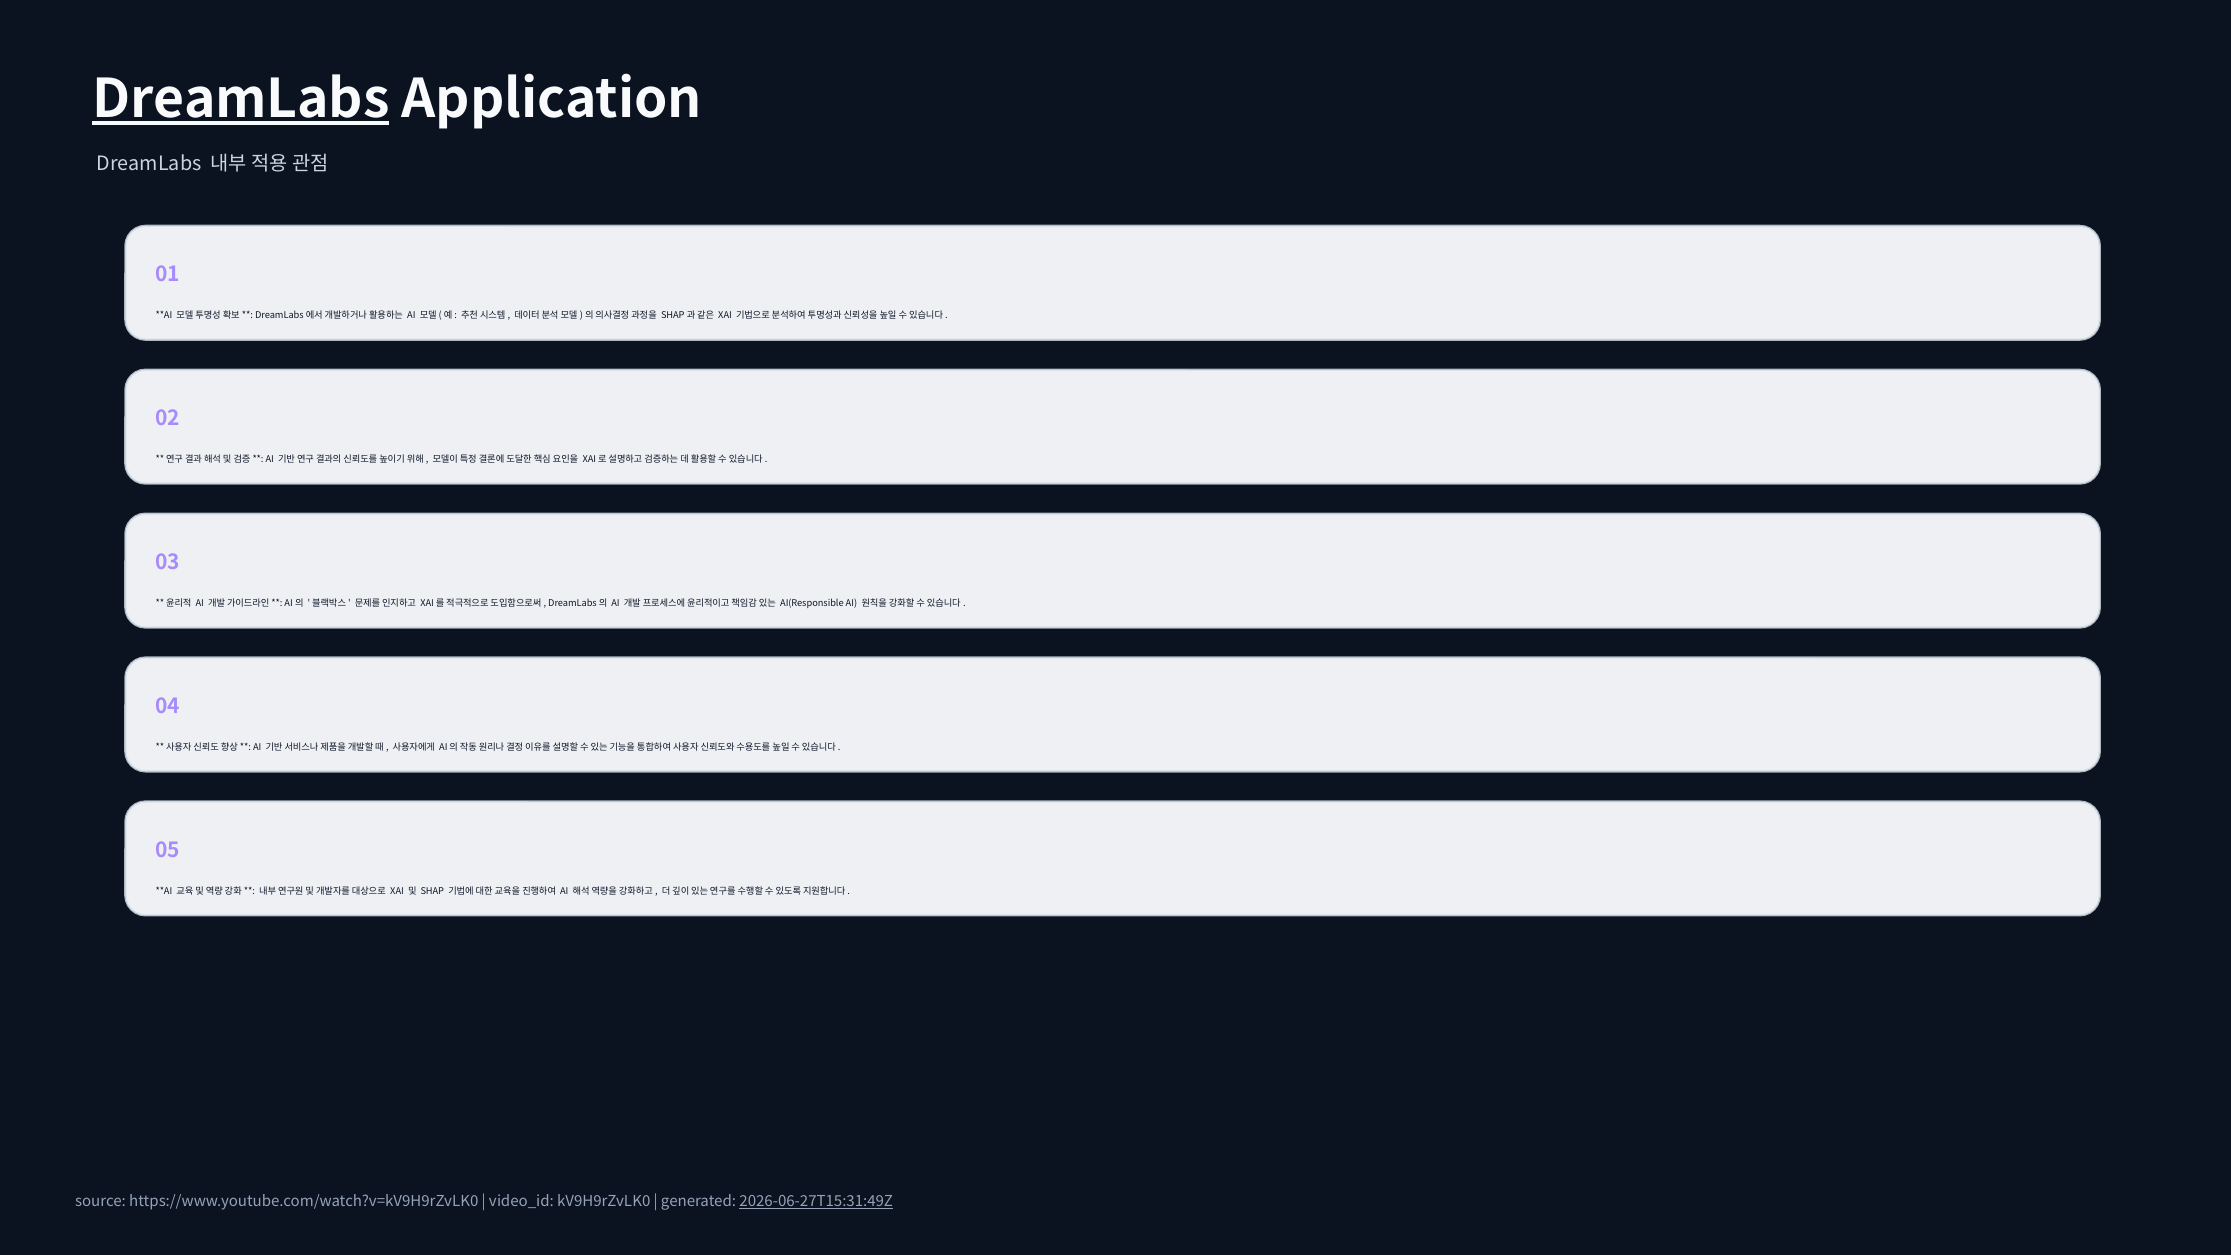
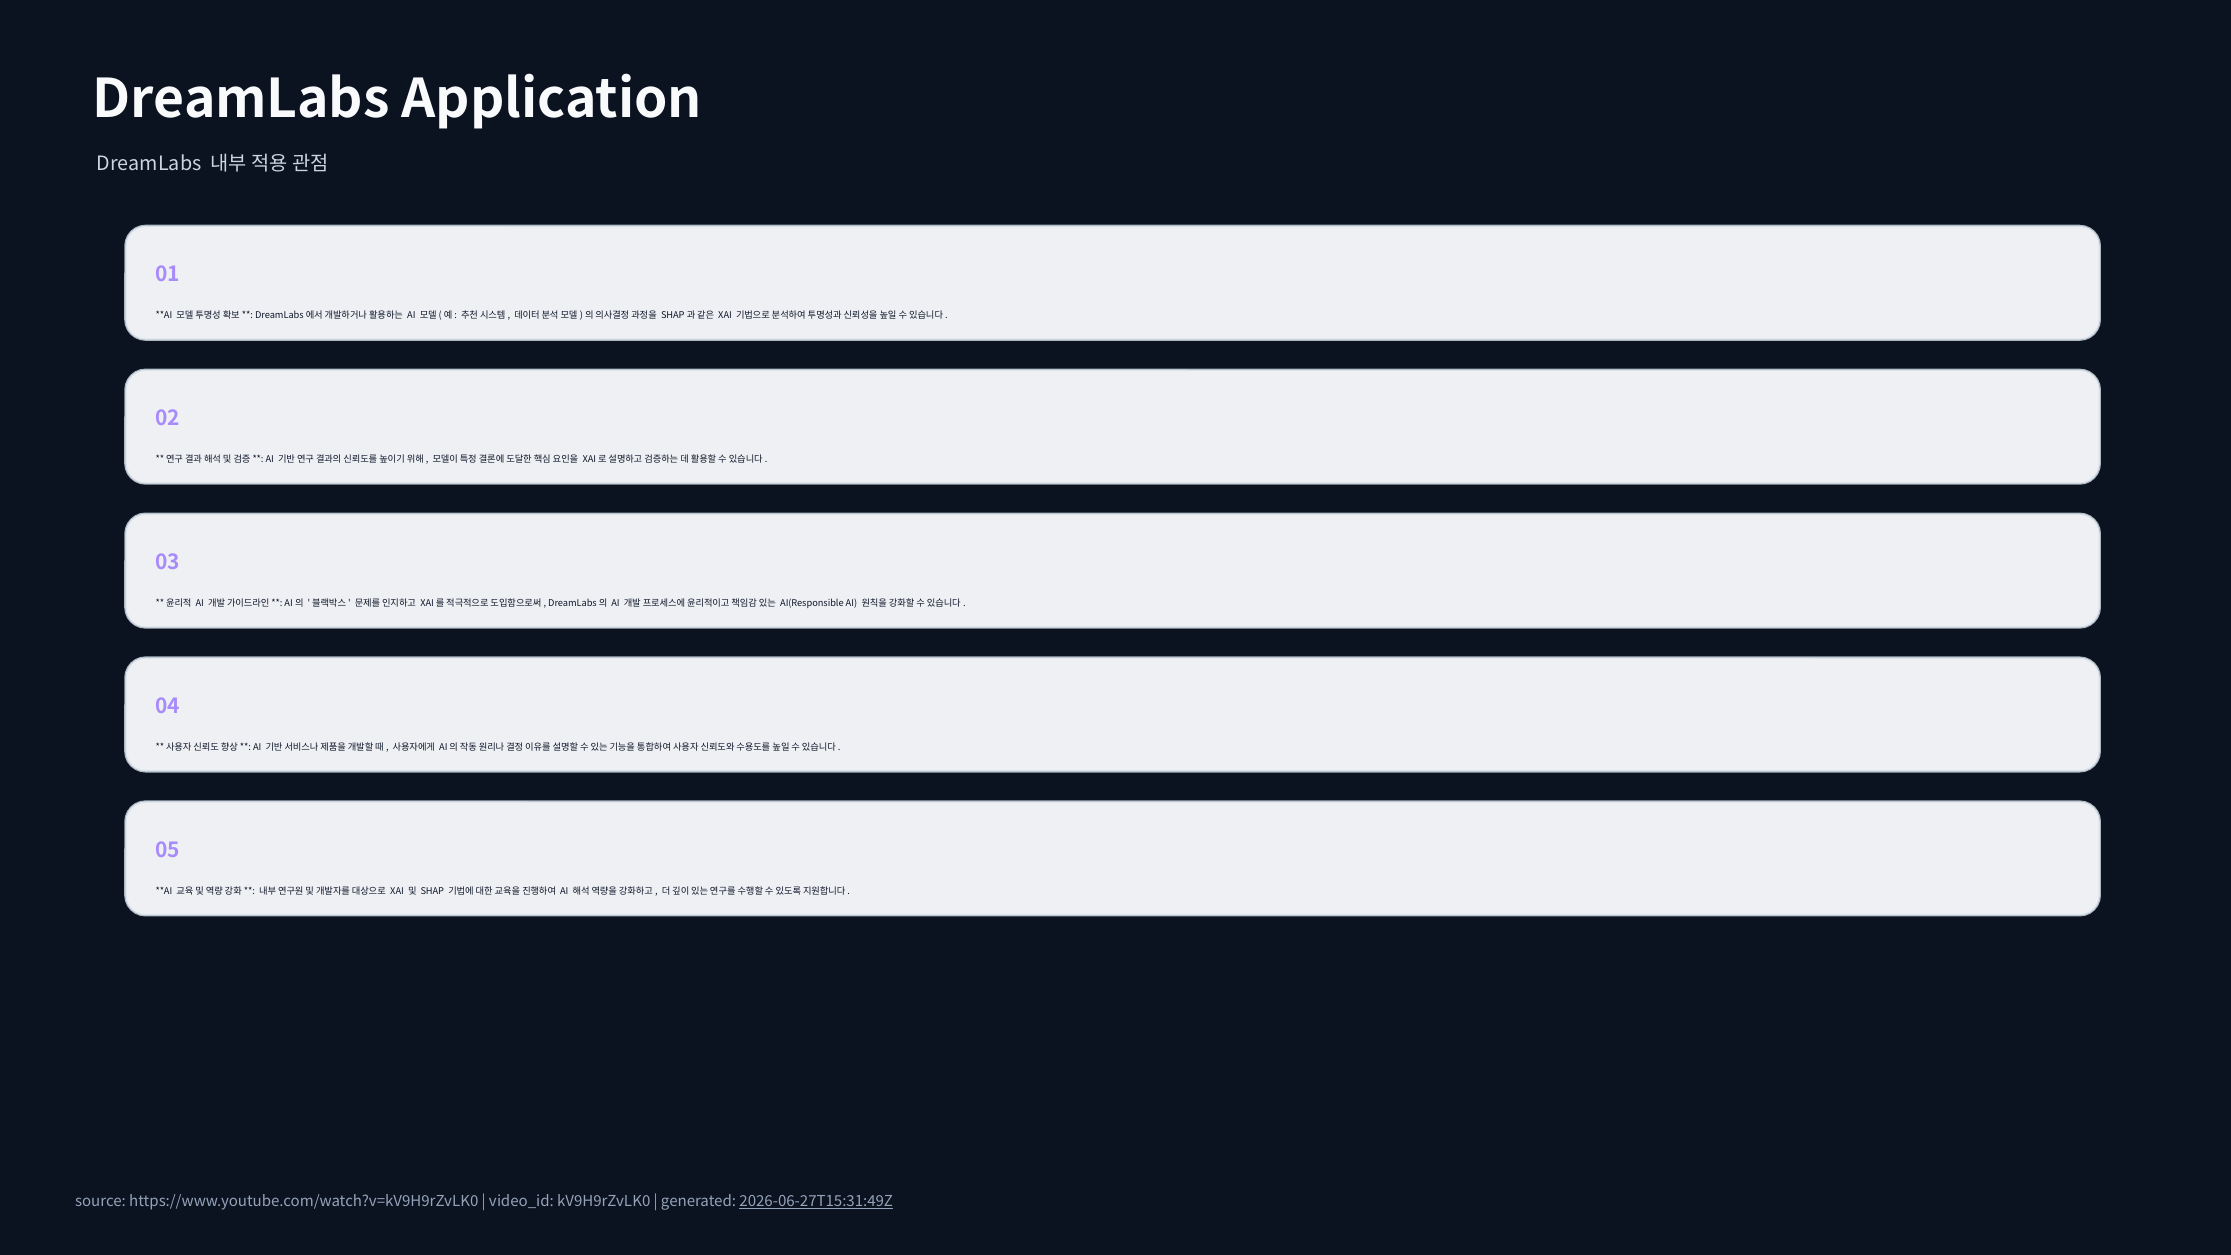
DreamLabs underline: present -> none (241, 100)
